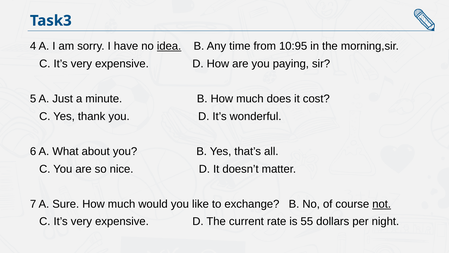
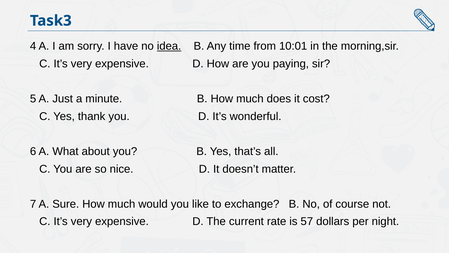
10:95: 10:95 -> 10:01 (293, 46)
not underline: present -> none (382, 204)
55: 55 -> 57 (307, 221)
